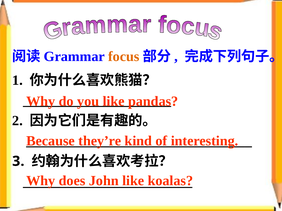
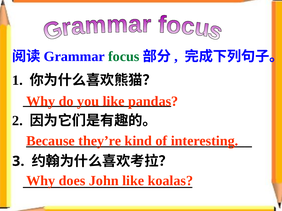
focus colour: orange -> green (124, 56)
